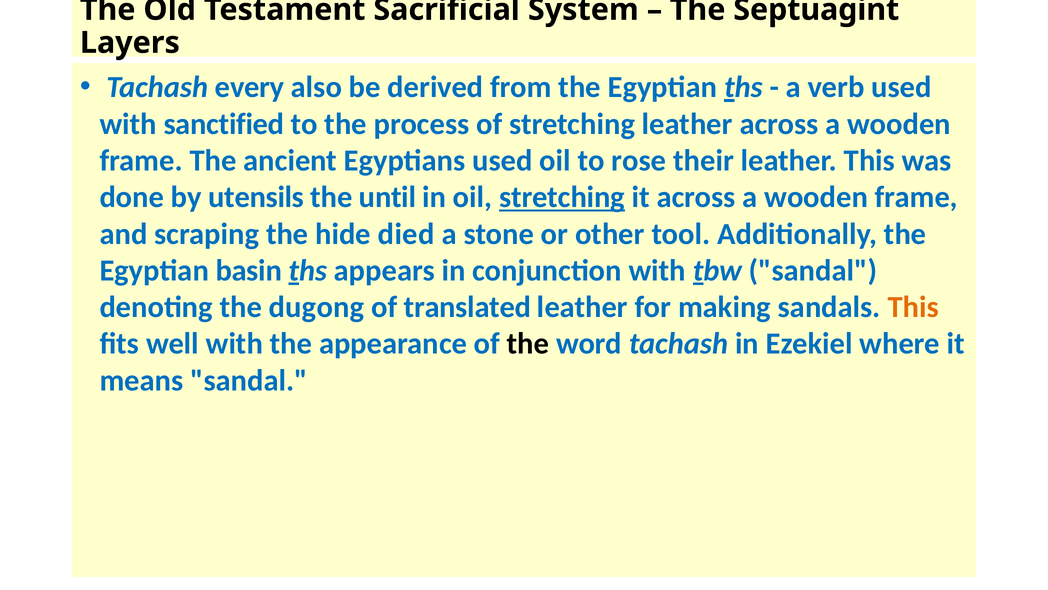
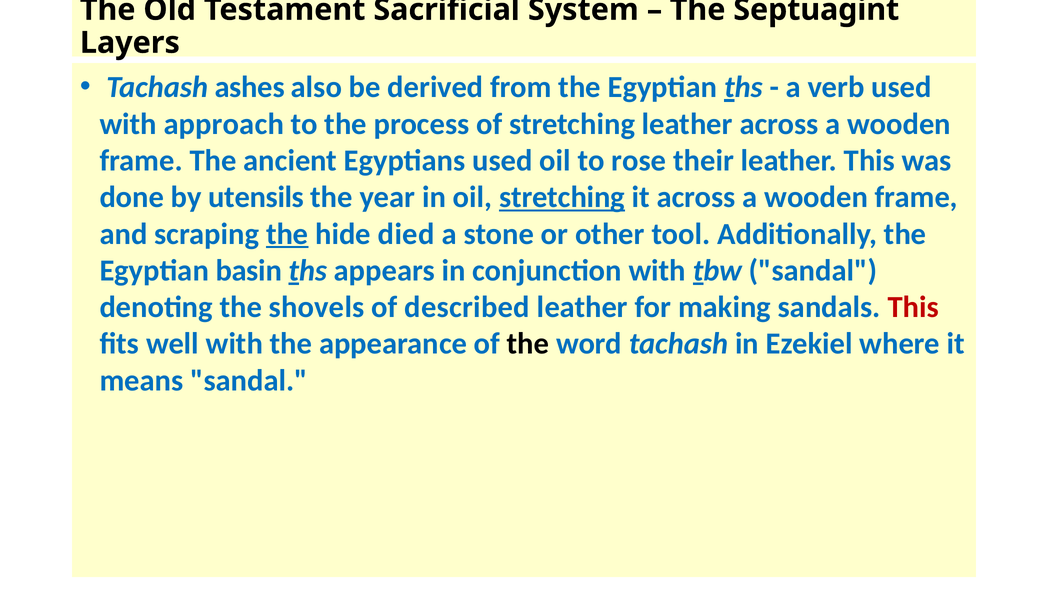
every: every -> ashes (250, 87)
sanctified: sanctified -> approach (224, 124)
until: until -> year (387, 197)
the underline: none -> present (287, 234)
dugong: dugong -> shovels (317, 307)
translated: translated -> described (467, 307)
This colour: orange -> red (913, 307)
